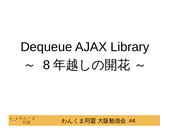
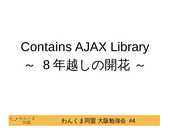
Dequeue: Dequeue -> Contains (46, 47)
